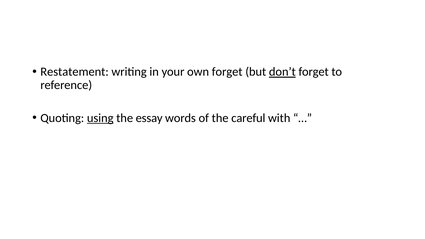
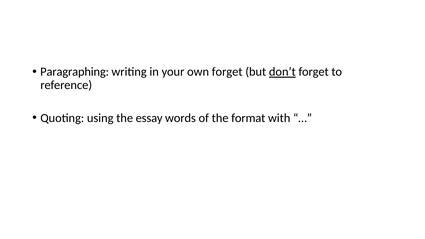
Restatement: Restatement -> Paragraphing (75, 72)
using underline: present -> none (100, 118)
careful: careful -> format (248, 118)
